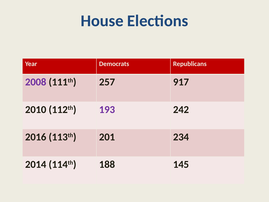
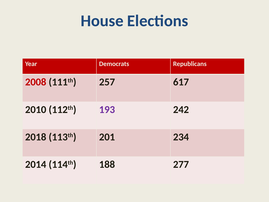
2008 colour: purple -> red (36, 82)
917: 917 -> 617 (181, 82)
2016: 2016 -> 2018 (36, 137)
145: 145 -> 277 (181, 164)
